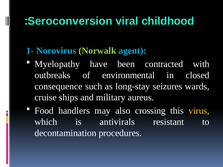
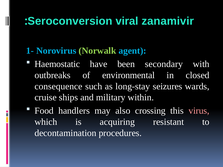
childhood: childhood -> zanamivir (168, 21)
Myelopathy: Myelopathy -> Haemostatic (57, 64)
contracted: contracted -> secondary (164, 64)
aureus: aureus -> within (141, 98)
virus colour: yellow -> pink (199, 111)
antivirals: antivirals -> acquiring (117, 122)
